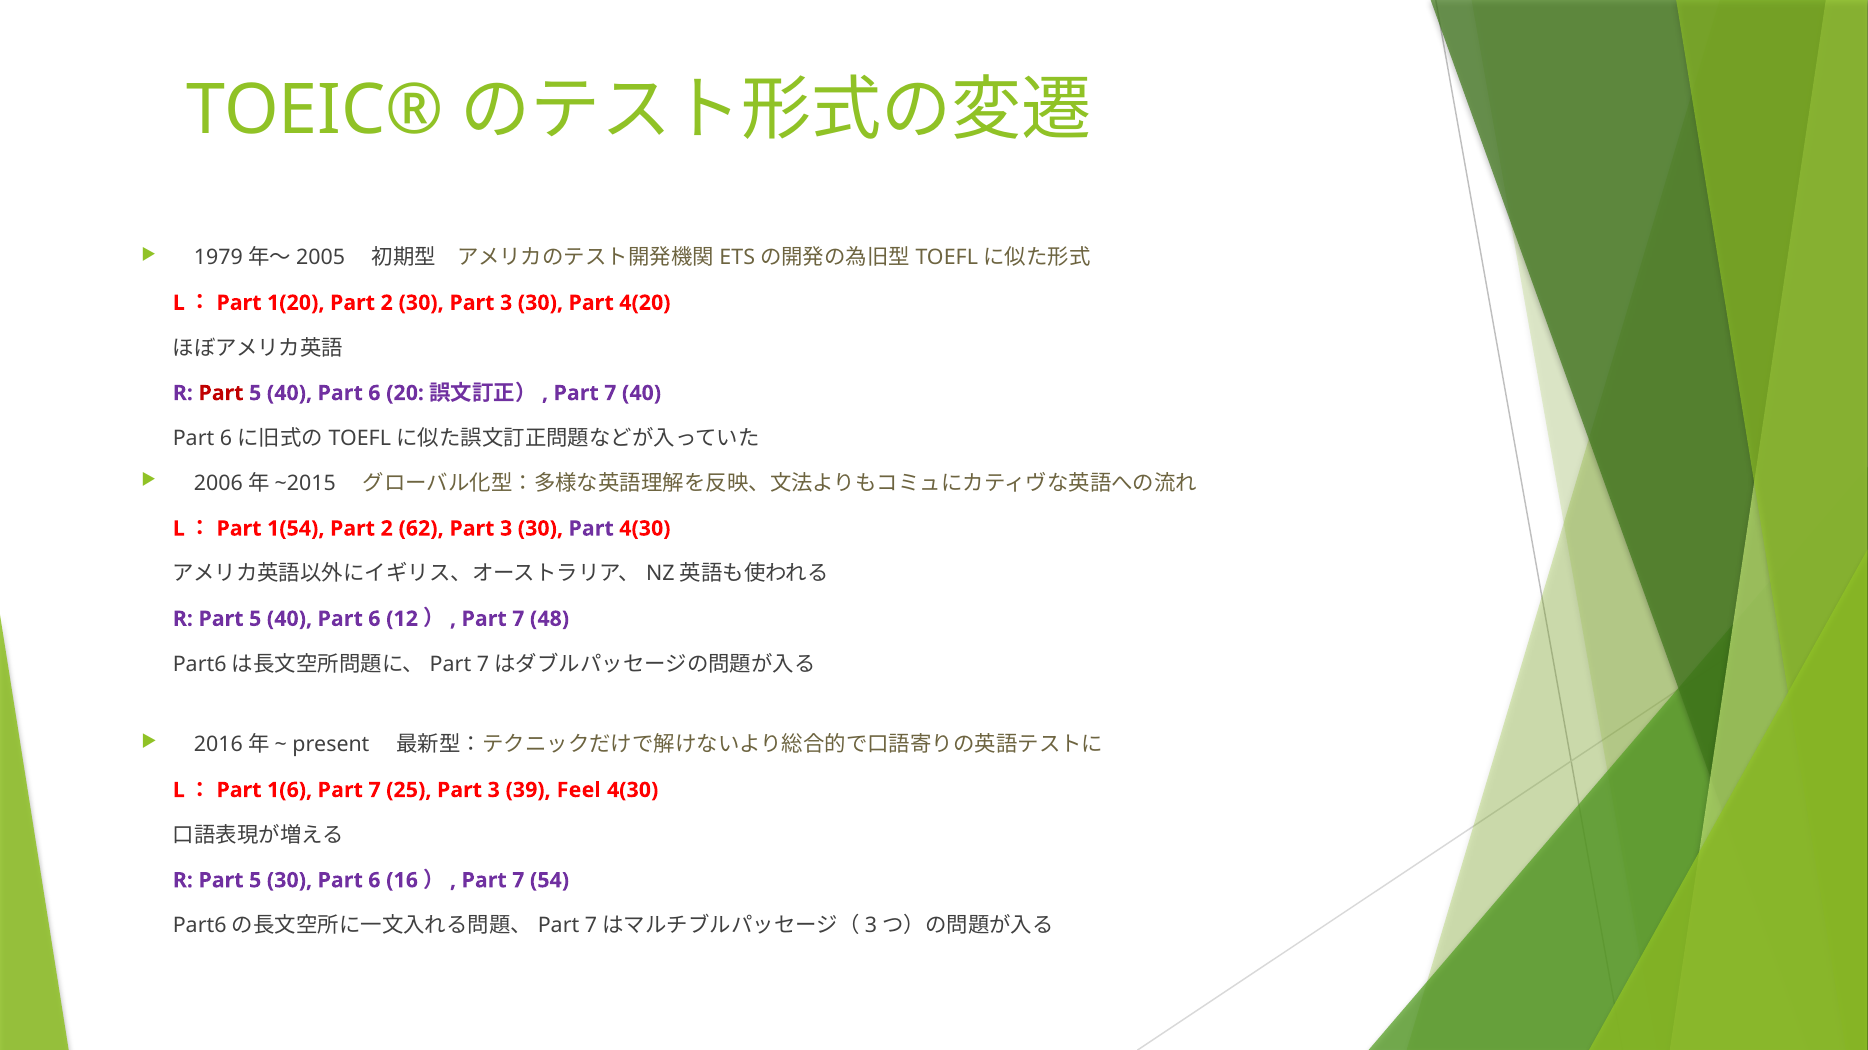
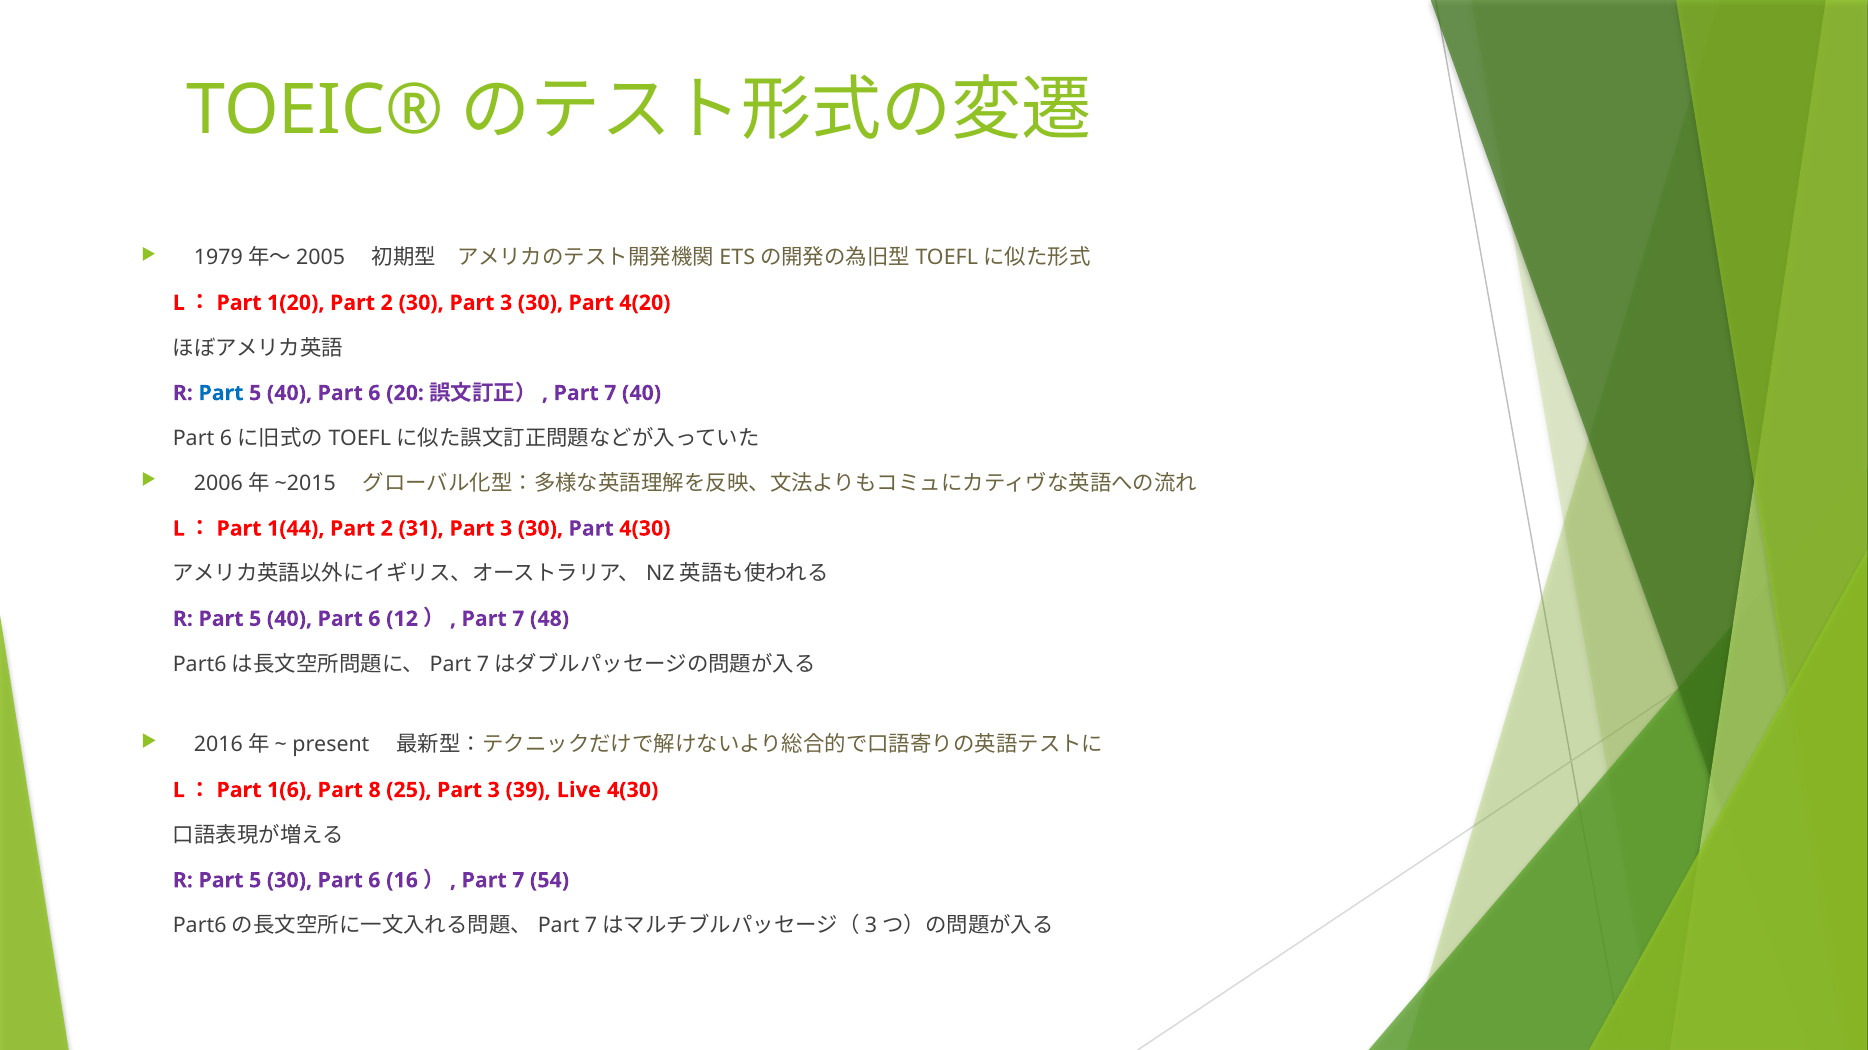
Part colour: red -> blue (221, 393)
1(54: 1(54 -> 1(44 (296, 529)
62: 62 -> 31 (421, 529)
1(6 Part 7: 7 -> 8 (375, 791)
Feel: Feel -> Live (579, 791)
